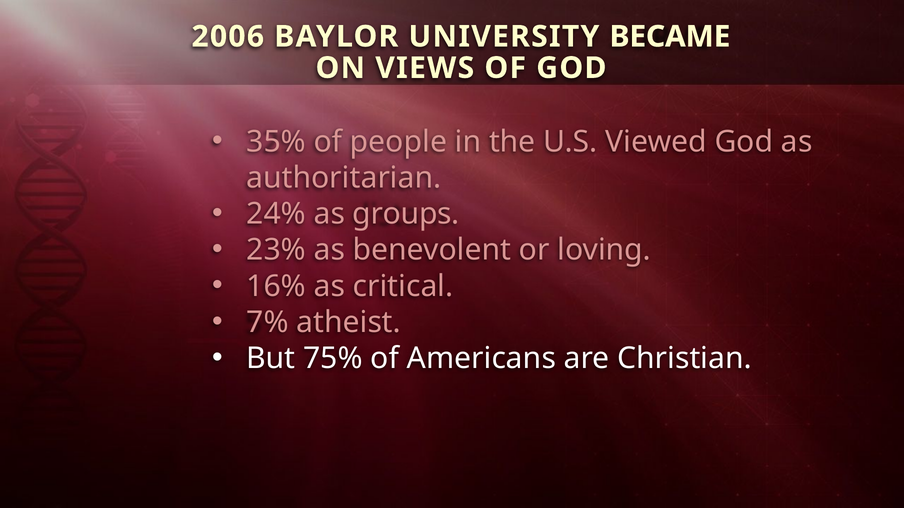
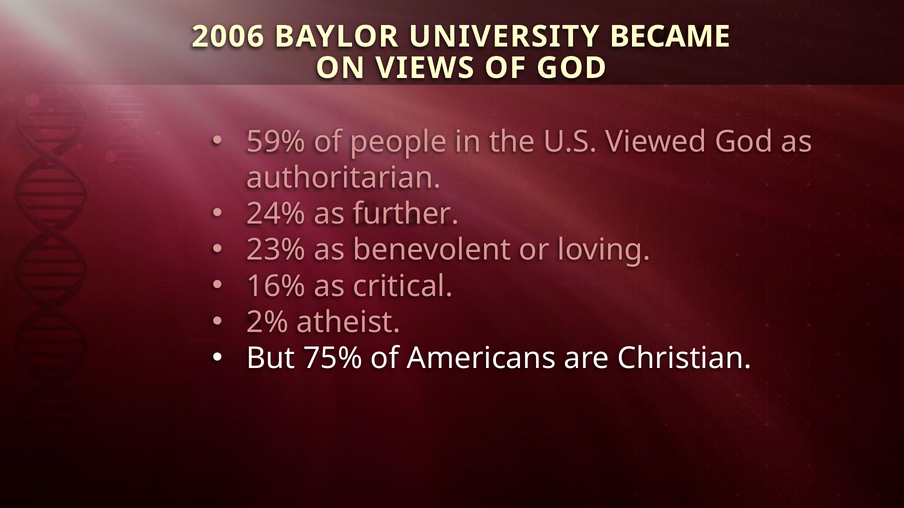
35%: 35% -> 59% (276, 142)
groups: groups -> further (406, 214)
7%: 7% -> 2% (267, 323)
